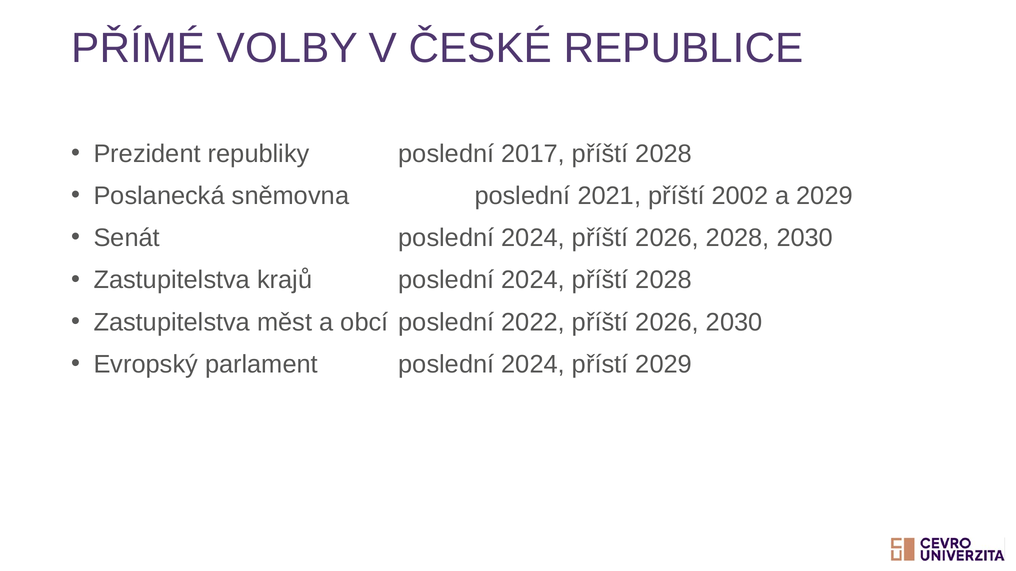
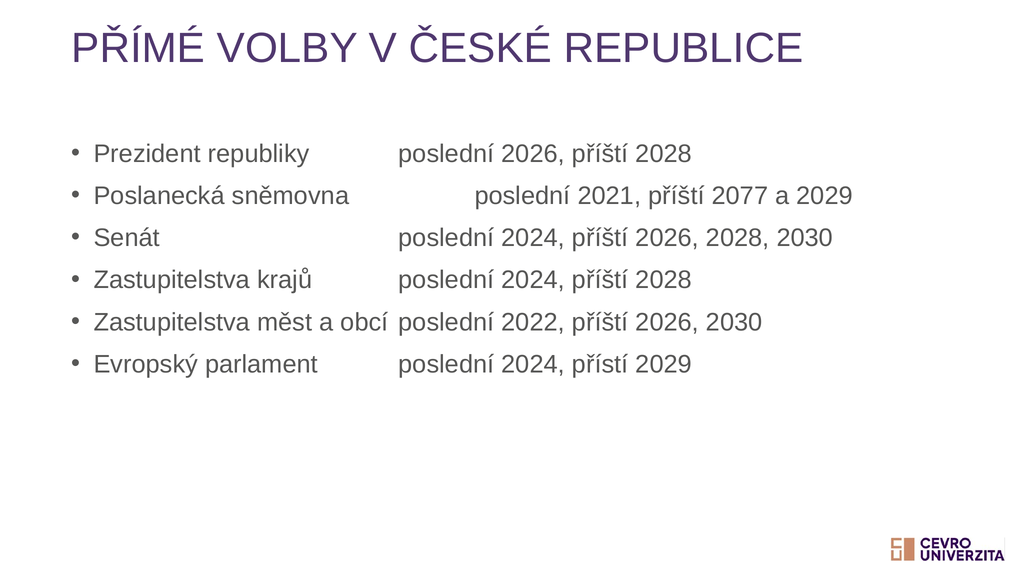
poslední 2017: 2017 -> 2026 (533, 154)
2002: 2002 -> 2077 (740, 196)
